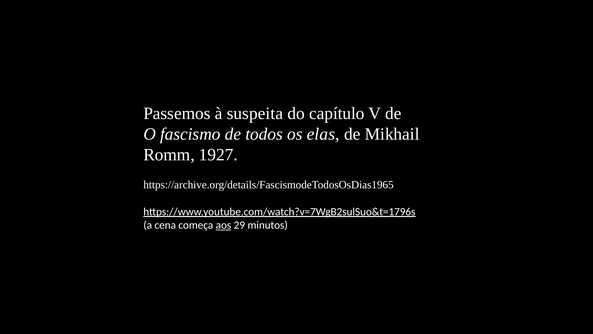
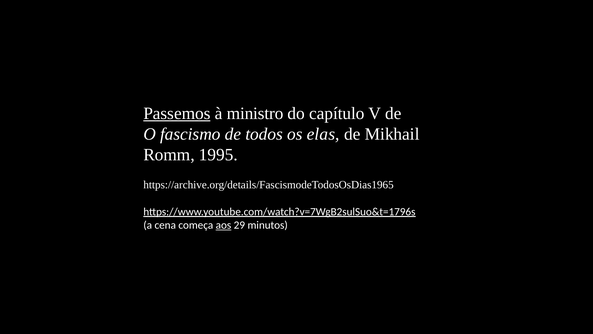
Passemos underline: none -> present (177, 113)
suspeita: suspeita -> ministro (255, 113)
1927: 1927 -> 1995 (218, 155)
